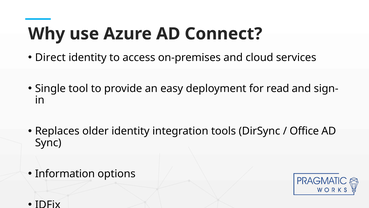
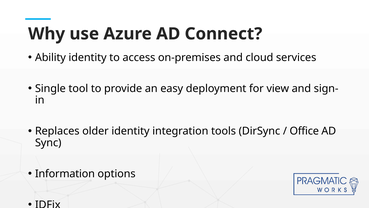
Direct: Direct -> Ability (50, 57)
read: read -> view (278, 88)
